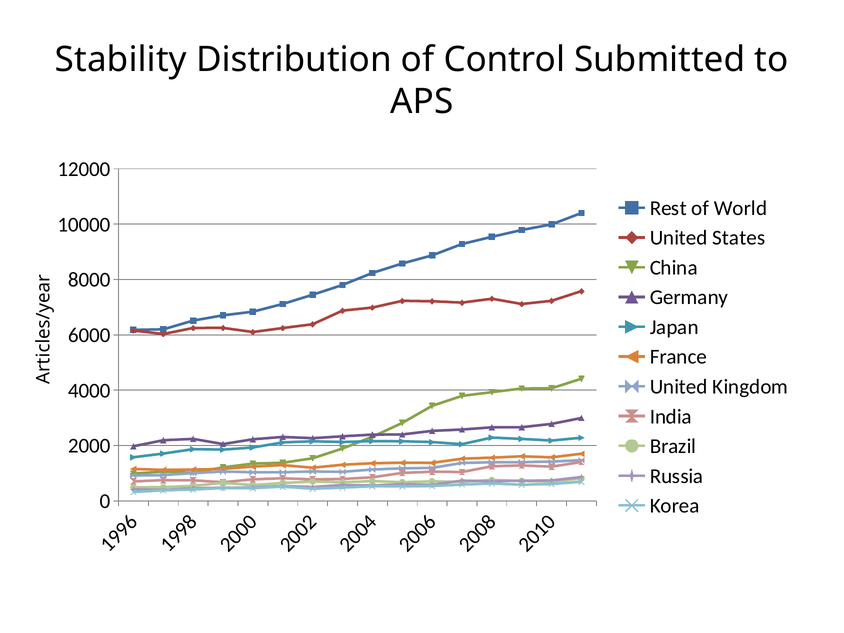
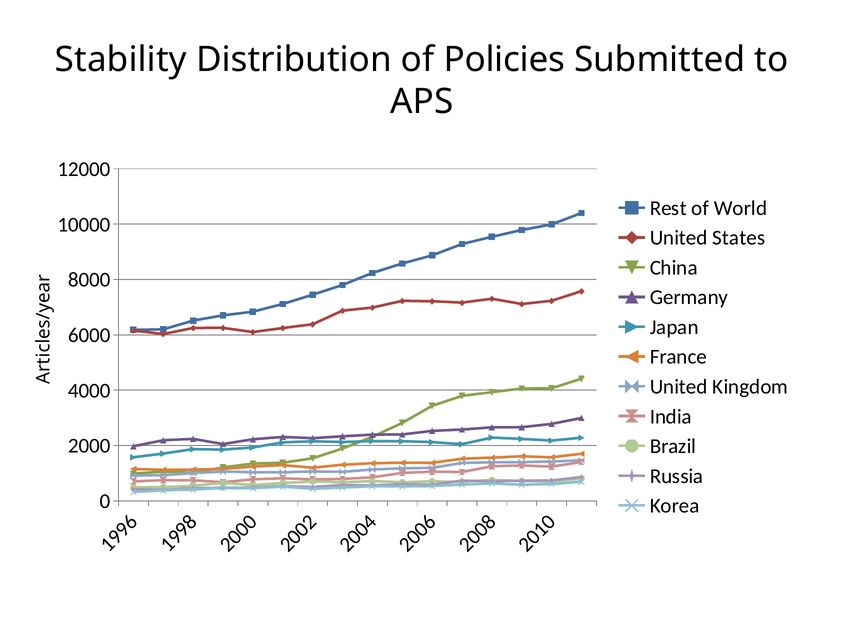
Control: Control -> Policies (504, 59)
